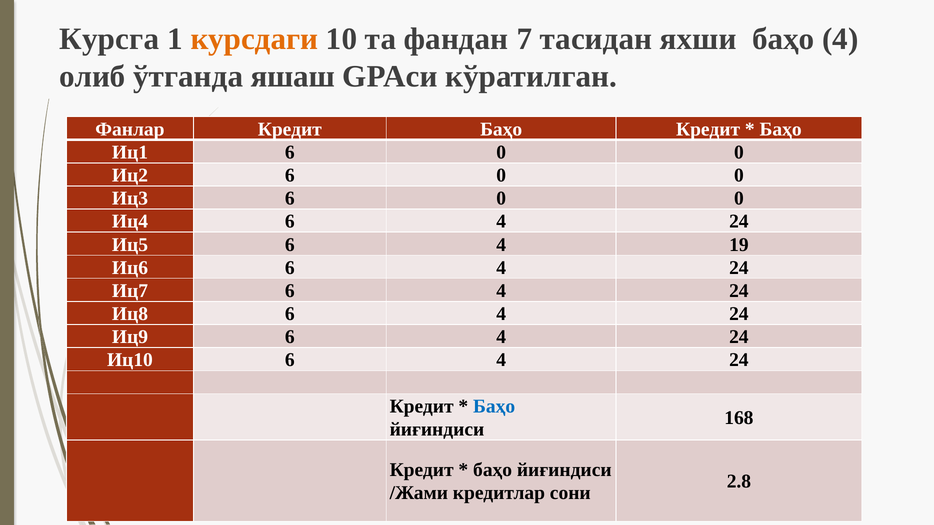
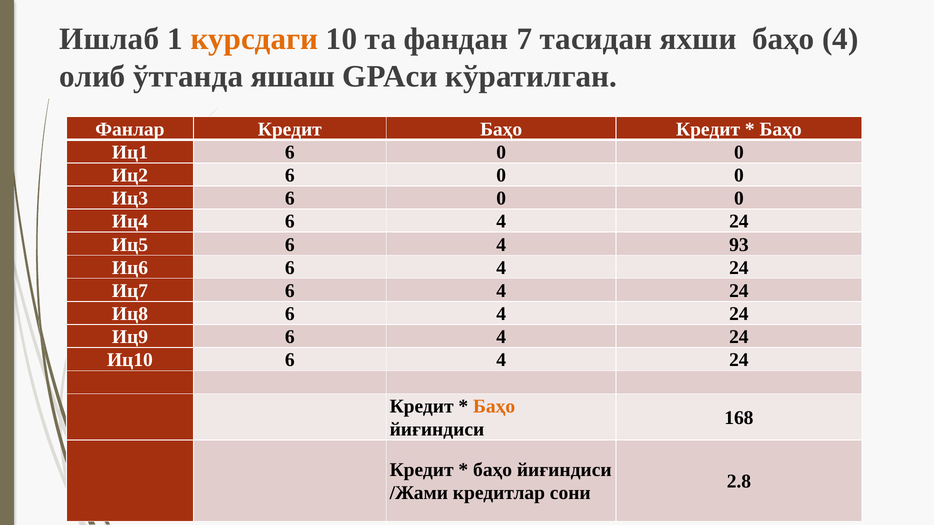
Курсга: Курсга -> Ишлаб (109, 39)
19: 19 -> 93 (739, 245)
Бaҳо colour: blue -> orange (494, 407)
